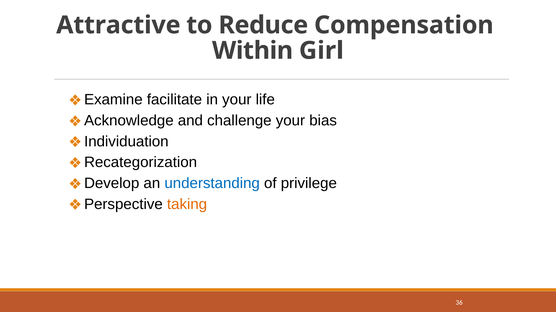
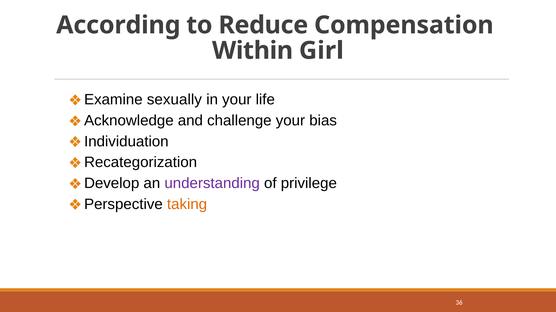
Attractive: Attractive -> According (118, 25)
facilitate: facilitate -> sexually (174, 100)
understanding colour: blue -> purple (212, 184)
